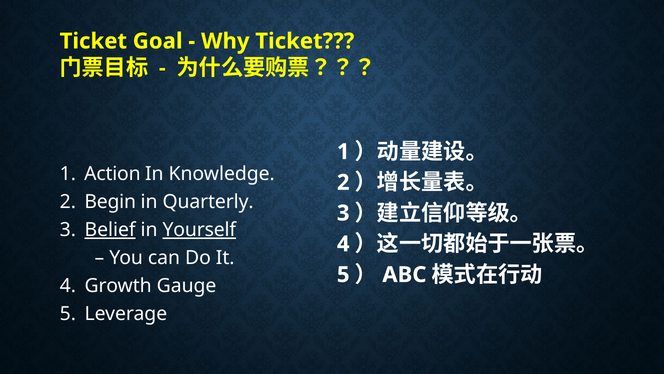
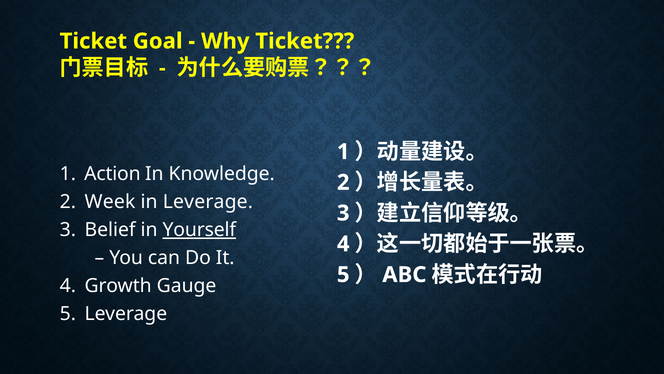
Begin: Begin -> Week (110, 202)
in Quarterly: Quarterly -> Leverage (208, 202)
Belief underline: present -> none (110, 230)
